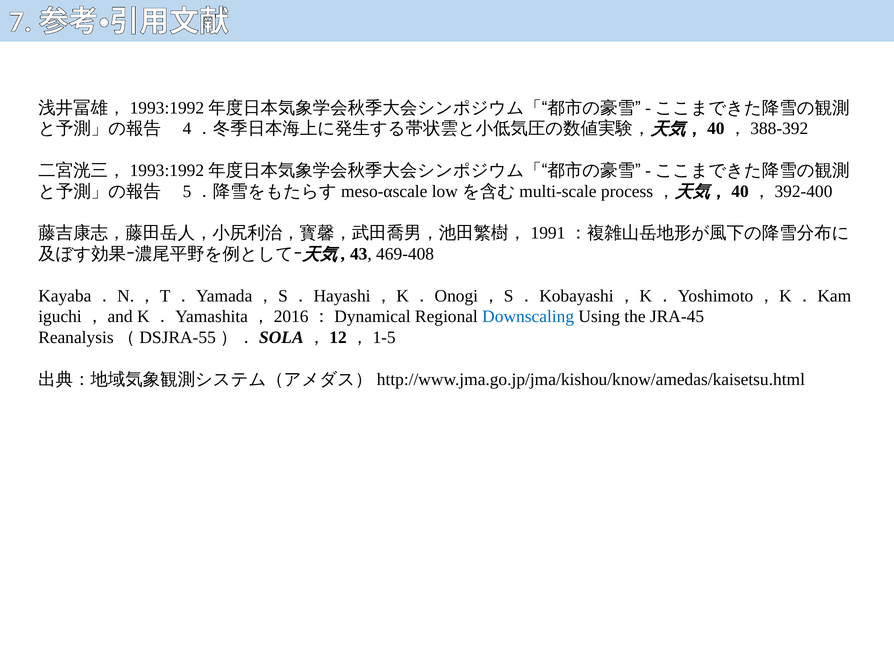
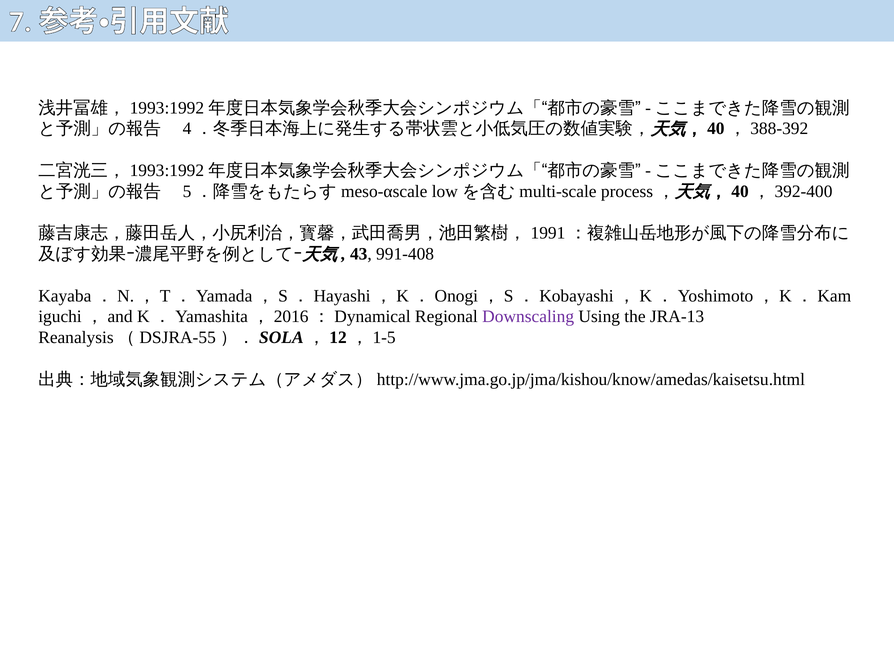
469-408: 469-408 -> 991-408 (405, 254)
Downscaling colour: blue -> purple (528, 316)
JRA-45: JRA-45 -> JRA-13 (677, 316)
